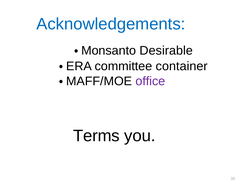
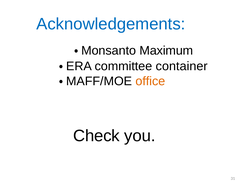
Desirable: Desirable -> Maximum (166, 51)
office colour: purple -> orange (150, 81)
Terms: Terms -> Check (96, 136)
